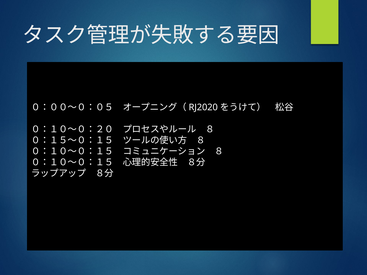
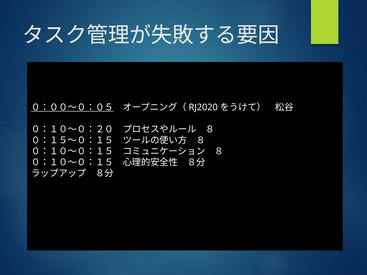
０：００～０：０５ underline: none -> present (72, 107)
